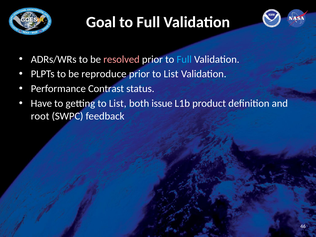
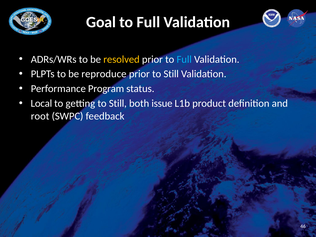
resolved colour: pink -> yellow (122, 59)
prior to List: List -> Still (171, 74)
Contrast: Contrast -> Program (106, 89)
Have: Have -> Local (41, 104)
getting to List: List -> Still (118, 104)
